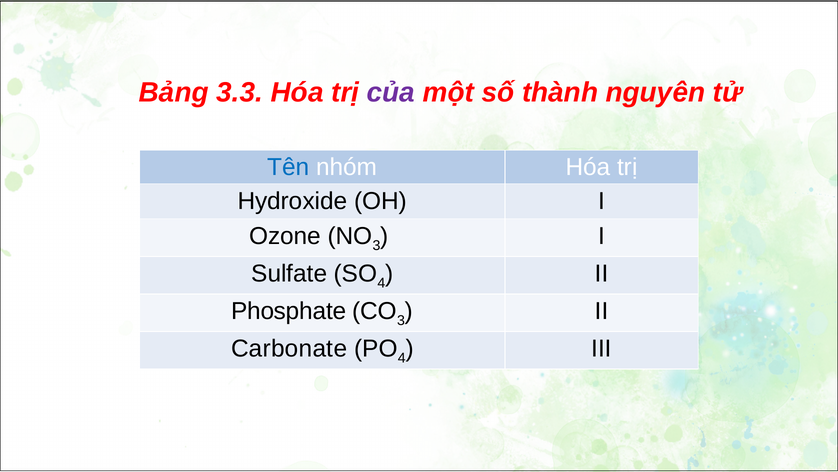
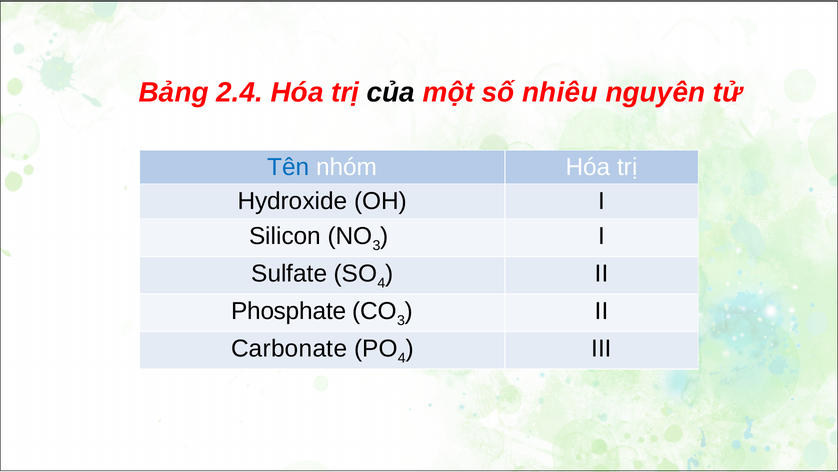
3.3: 3.3 -> 2.4 (240, 92)
của colour: purple -> black (391, 92)
thành: thành -> nhiêu (560, 92)
Ozone: Ozone -> Silicon (285, 236)
